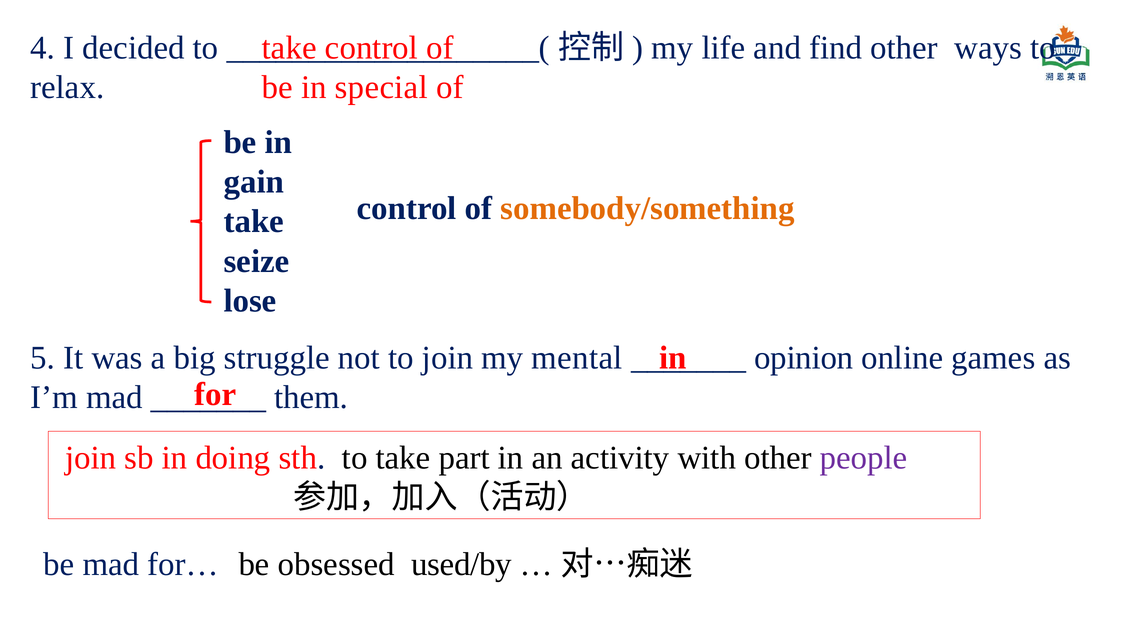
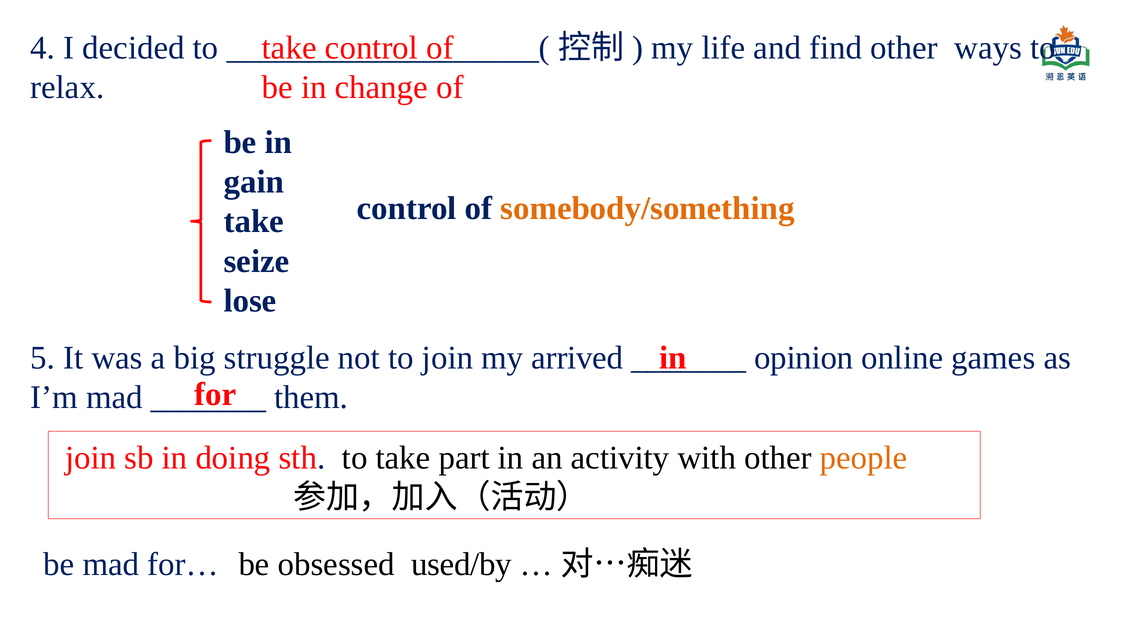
special: special -> change (381, 87)
mental: mental -> arrived (577, 358)
people colour: purple -> orange (864, 457)
